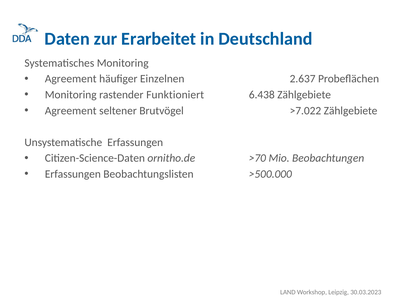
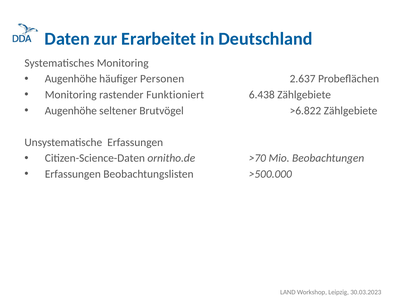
Agreement: Agreement -> Augenhöhe (71, 79)
Einzelnen: Einzelnen -> Personen (162, 79)
Agreement: Agreement -> Augenhöhe (71, 111)
>7.022: >7.022 -> >6.822 (305, 111)
